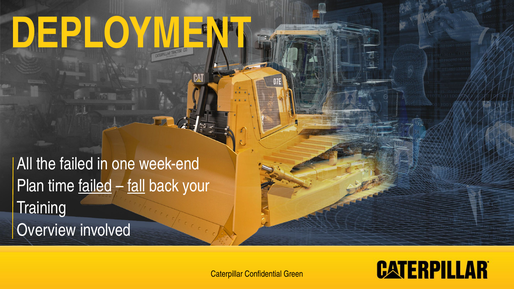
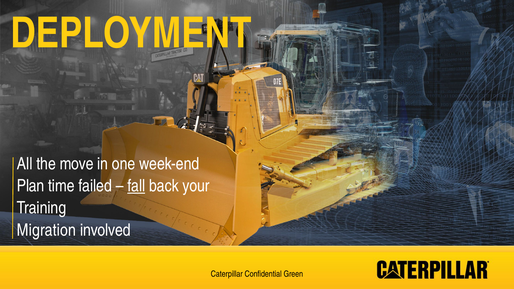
the failed: failed -> move (77, 164)
failed underline: present -> none (95, 186)
Overview: Overview -> Migration (46, 230)
